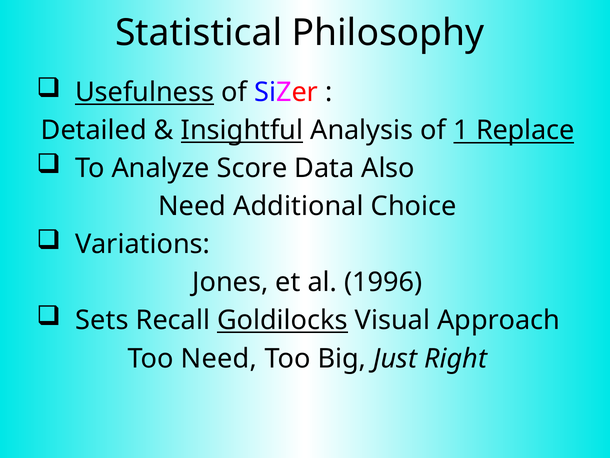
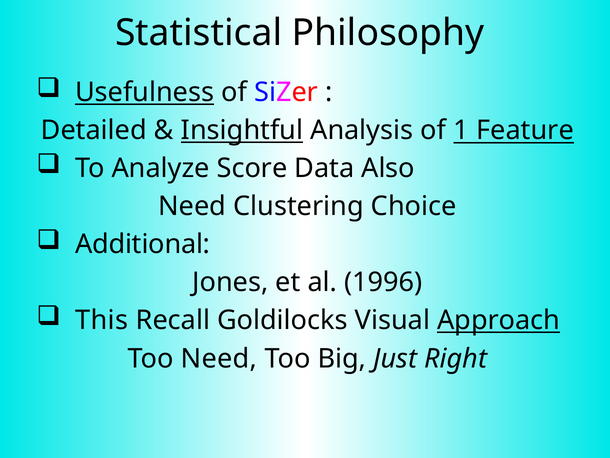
Replace: Replace -> Feature (525, 130)
Additional: Additional -> Clustering (299, 206)
Variations: Variations -> Additional (143, 244)
Sets: Sets -> This (102, 320)
Goldilocks underline: present -> none (283, 320)
Approach underline: none -> present (499, 320)
